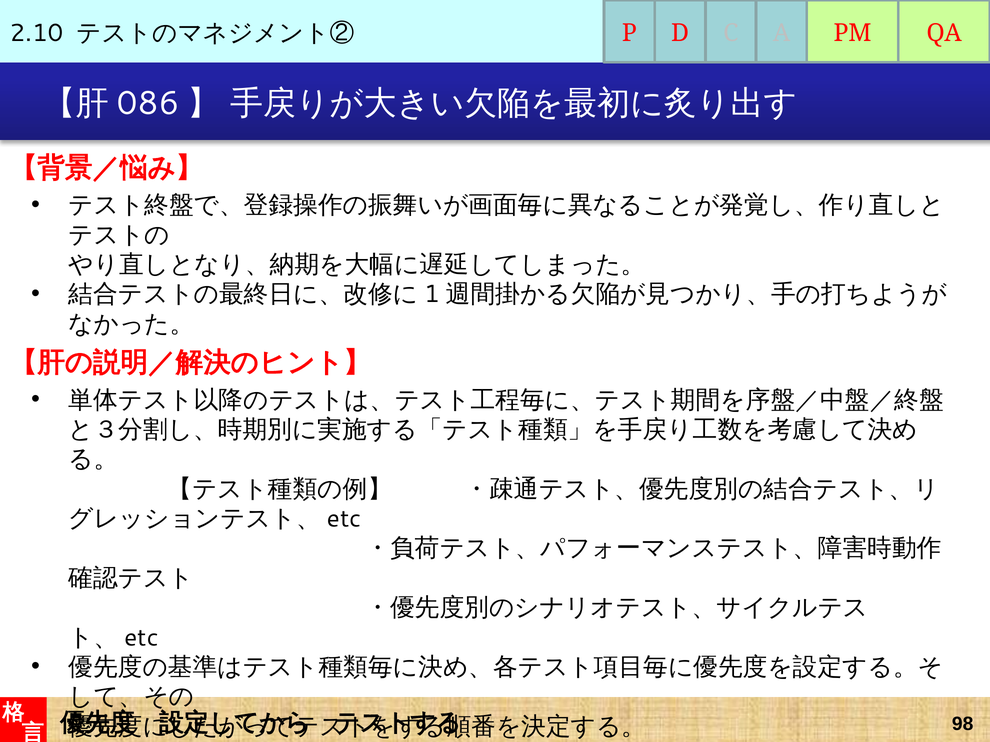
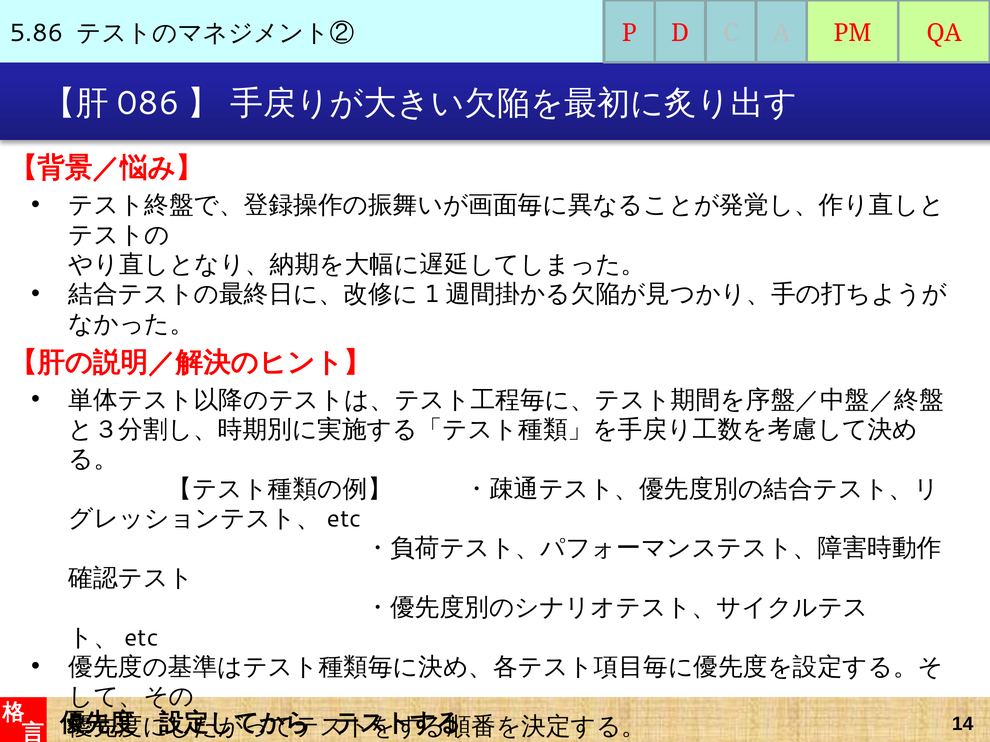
2.10: 2.10 -> 5.86 (37, 33)
98: 98 -> 14 (963, 724)
